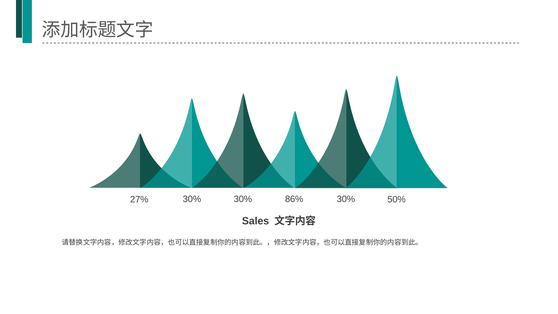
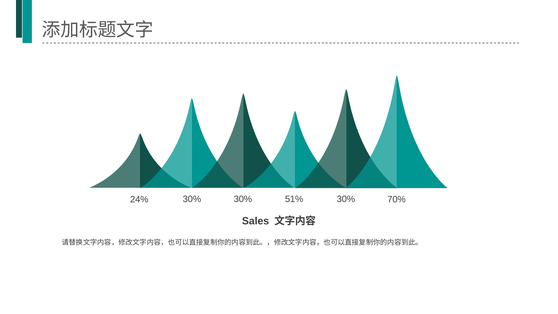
27%: 27% -> 24% (139, 199)
86%: 86% -> 51% (294, 199)
50%: 50% -> 70% (397, 199)
